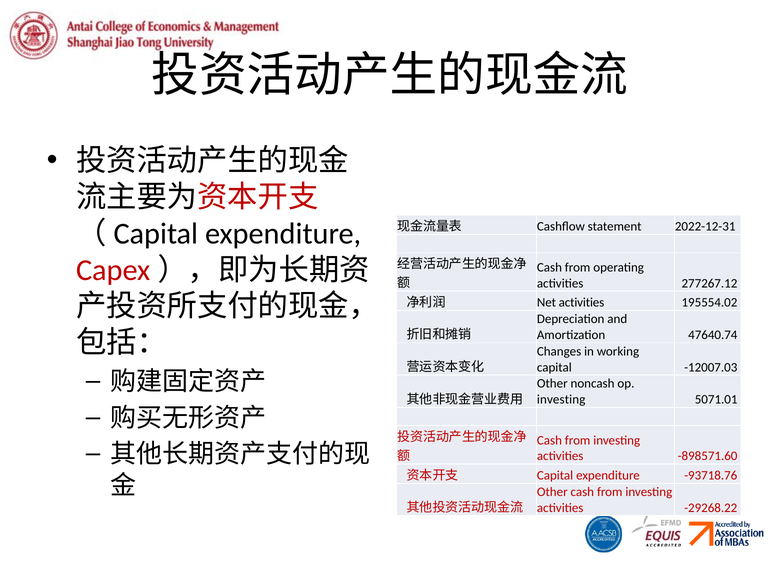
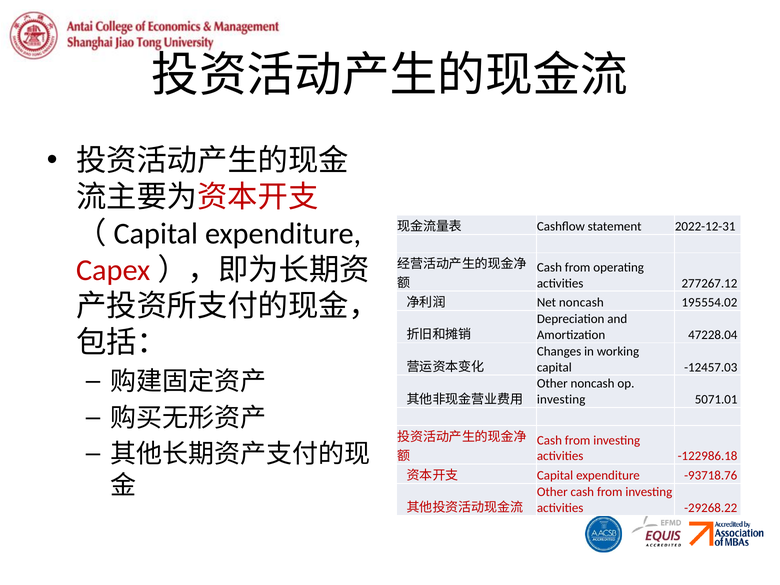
Net activities: activities -> noncash (581, 303)
47640.74: 47640.74 -> 47228.04 (713, 335)
-12007.03: -12007.03 -> -12457.03 (711, 367)
-898571.60: -898571.60 -> -122986.18 (708, 456)
